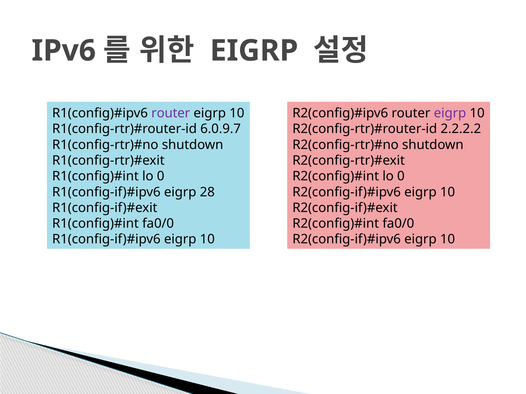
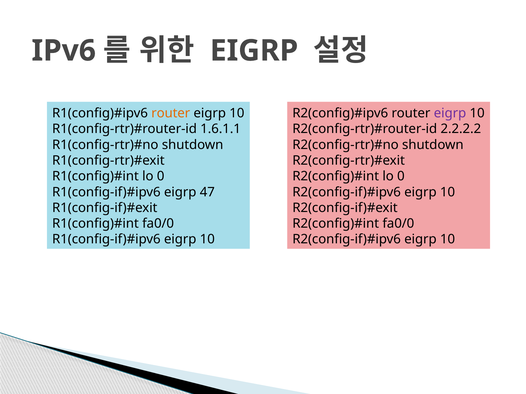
router colour: purple -> orange (171, 113)
6.0.9.7: 6.0.9.7 -> 1.6.1.1 (221, 129)
28: 28 -> 47 (207, 192)
